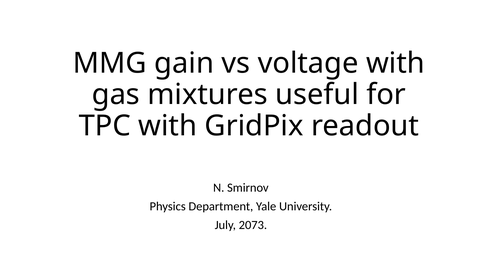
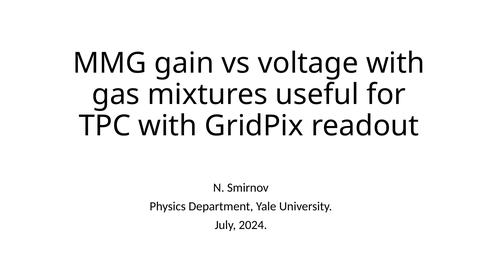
2073: 2073 -> 2024 (253, 225)
